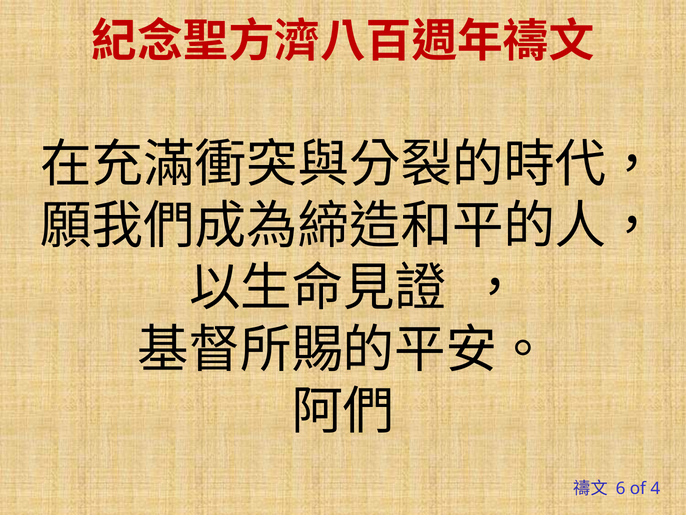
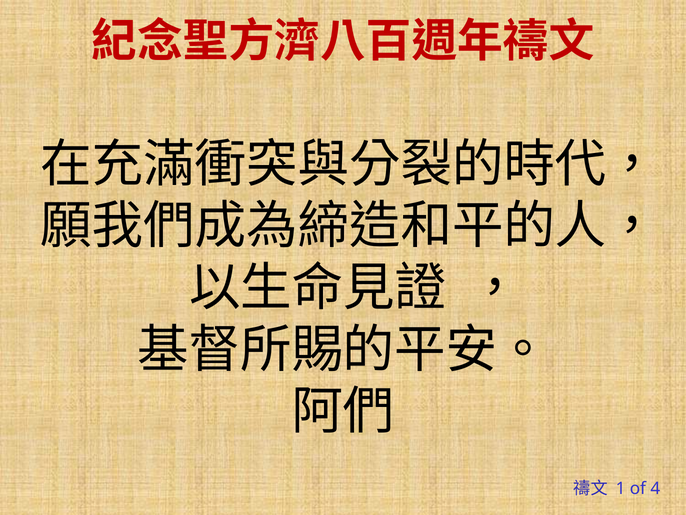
6: 6 -> 1 (621, 488)
